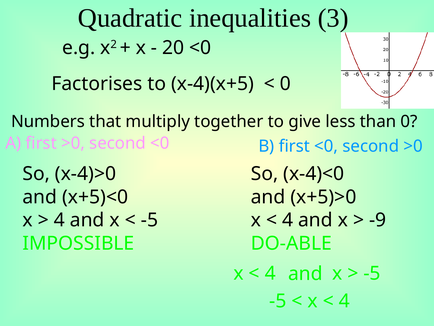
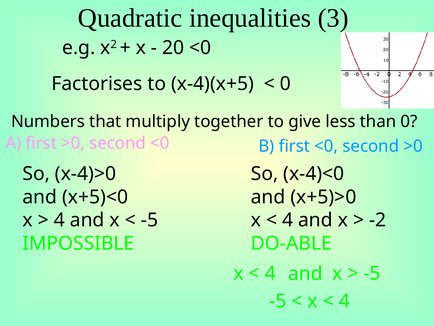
-9: -9 -> -2 (378, 220)
